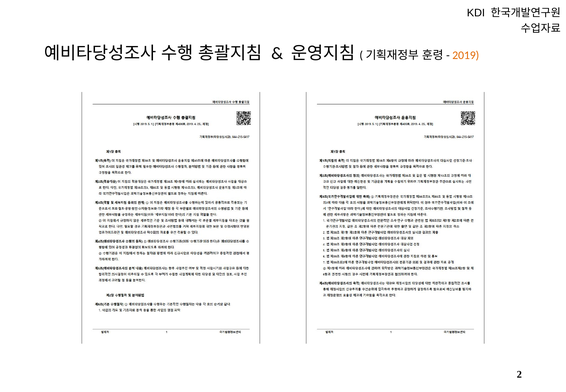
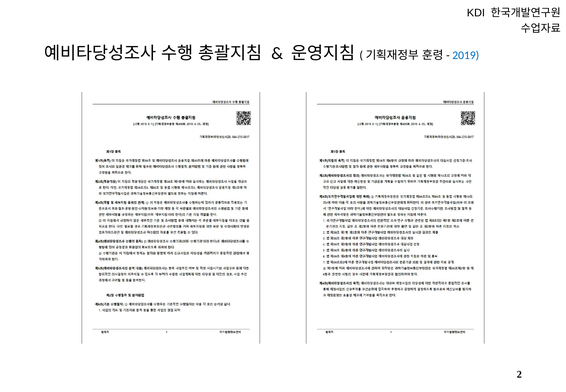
2019 colour: orange -> blue (466, 55)
